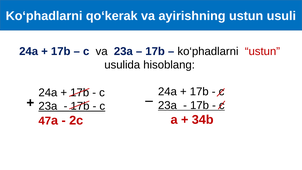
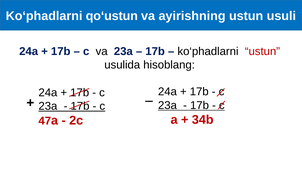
qo‘kerak: qo‘kerak -> qo‘ustun (112, 16)
